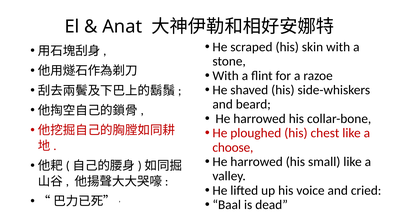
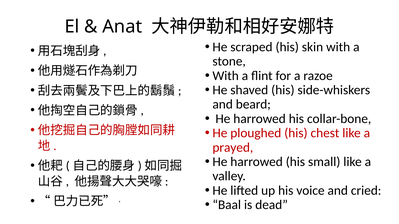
choose: choose -> prayed (233, 148)
